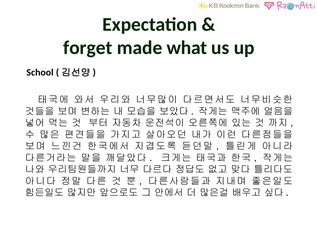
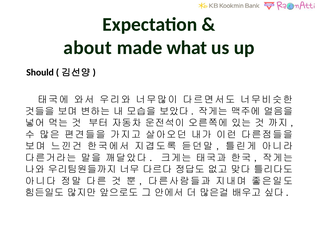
forget: forget -> about (88, 48)
School: School -> Should (40, 73)
